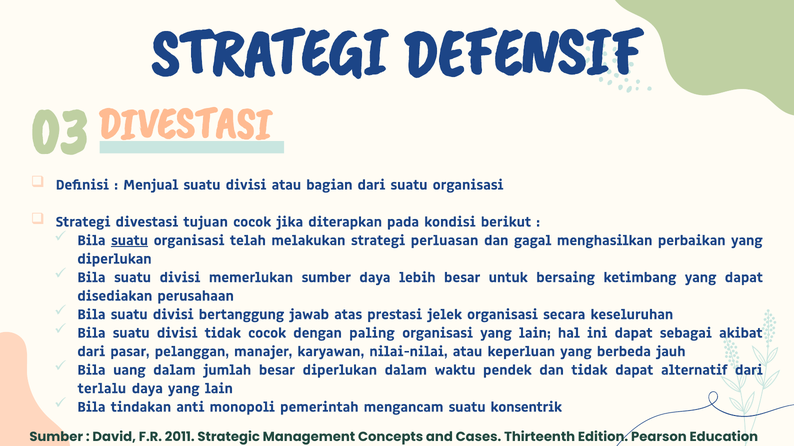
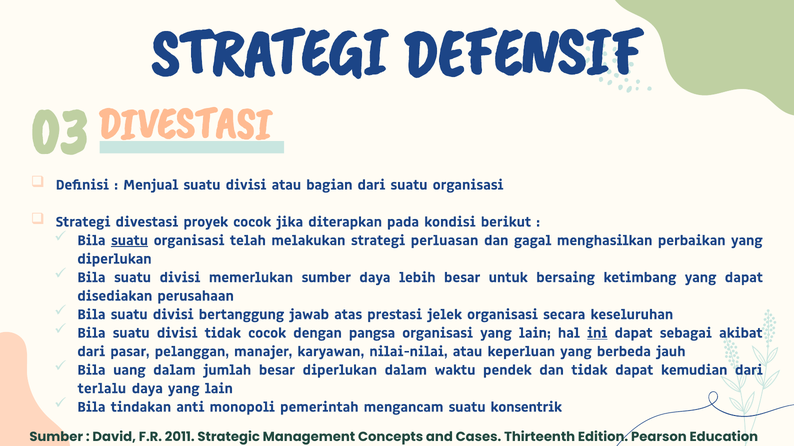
tujuan: tujuan -> proyek (206, 222)
paling: paling -> pangsa (372, 333)
ini underline: none -> present (597, 333)
alternatif: alternatif -> kemudian (694, 370)
